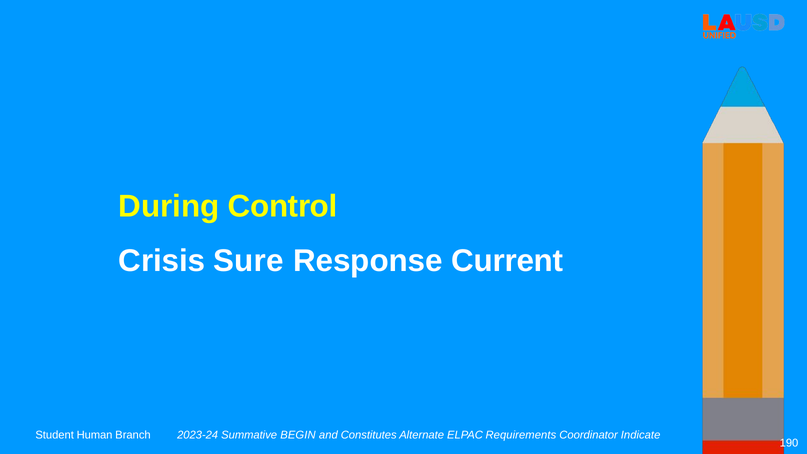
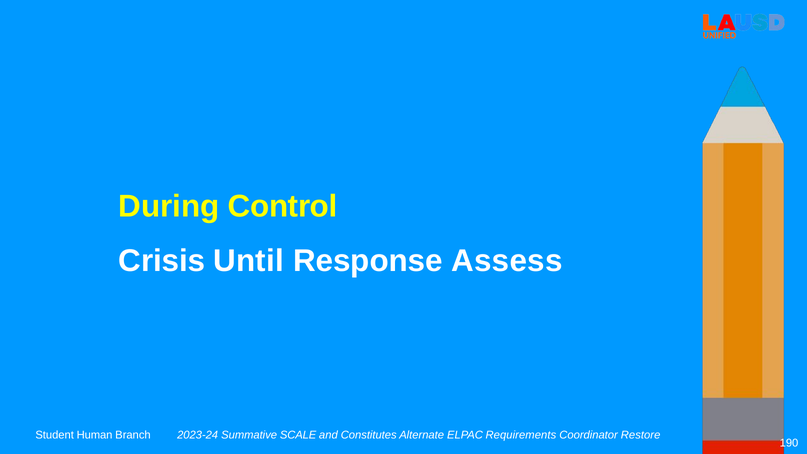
Sure: Sure -> Until (248, 261)
Current: Current -> Assess (507, 261)
BEGIN: BEGIN -> SCALE (298, 435)
Indicate: Indicate -> Restore (641, 435)
